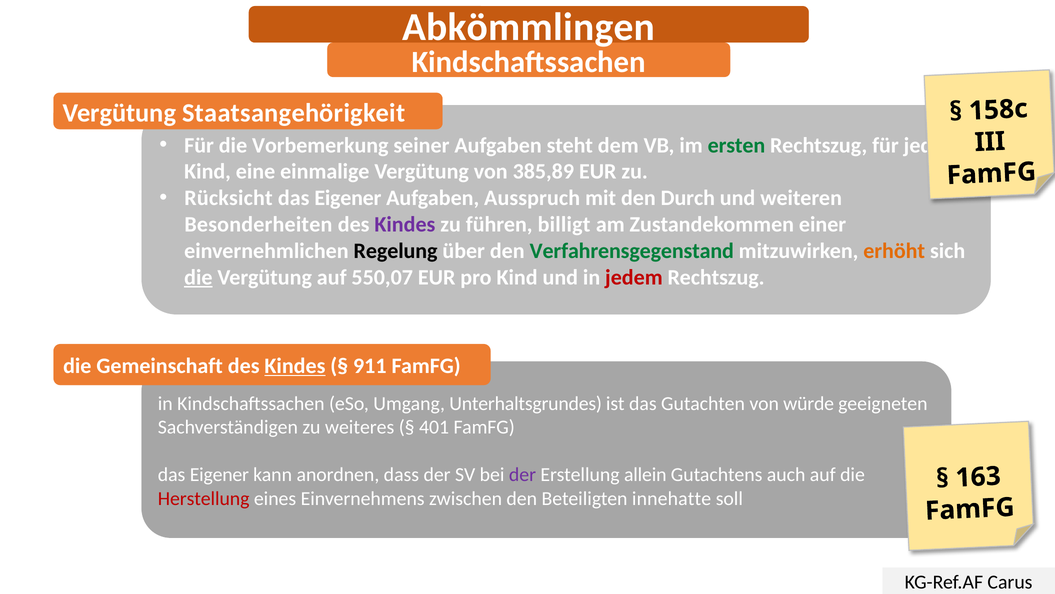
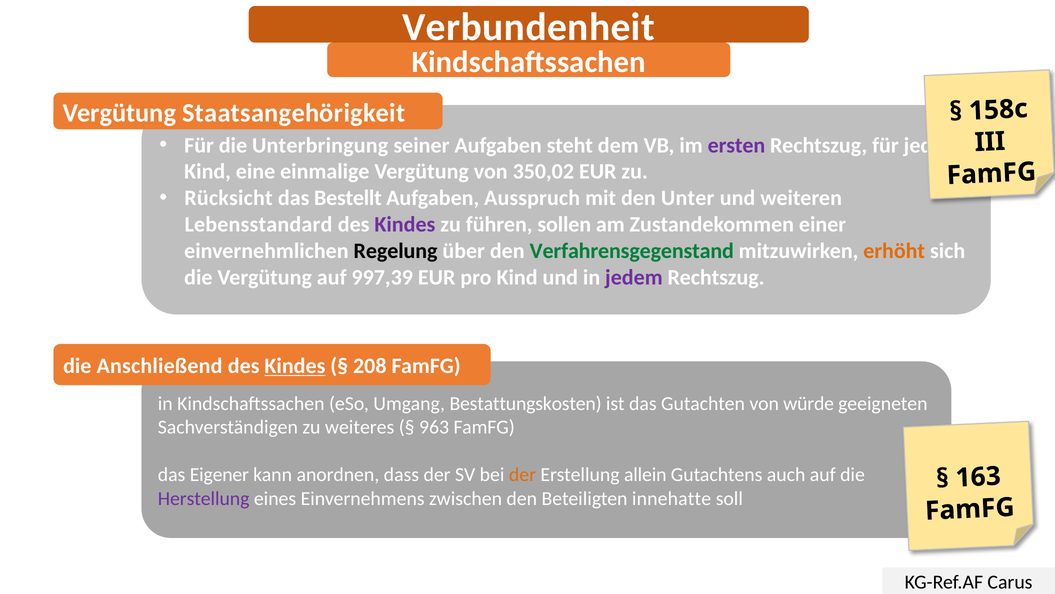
Abkömmlingen: Abkömmlingen -> Verbundenheit (528, 27)
Vorbemerkung: Vorbemerkung -> Unterbringung (320, 145)
ersten colour: green -> purple (736, 145)
385,89: 385,89 -> 350,02 (543, 171)
Eigener: Eigener -> Bestellt (348, 198)
Durch: Durch -> Unter (688, 198)
Besonderheiten: Besonderheiten -> Lebensstandard (258, 224)
billigt: billigt -> sollen (564, 224)
die underline: present -> none (198, 277)
550,07: 550,07 -> 997,39 (382, 277)
jedem colour: red -> purple (634, 277)
Gemeinschaft: Gemeinschaft -> Anschließend (160, 366)
911: 911 -> 208 (370, 366)
Unterhaltsgrundes: Unterhaltsgrundes -> Bestattungskosten (526, 403)
401: 401 -> 963 (434, 427)
der colour: purple -> orange (522, 474)
Herstellung colour: red -> purple (204, 498)
